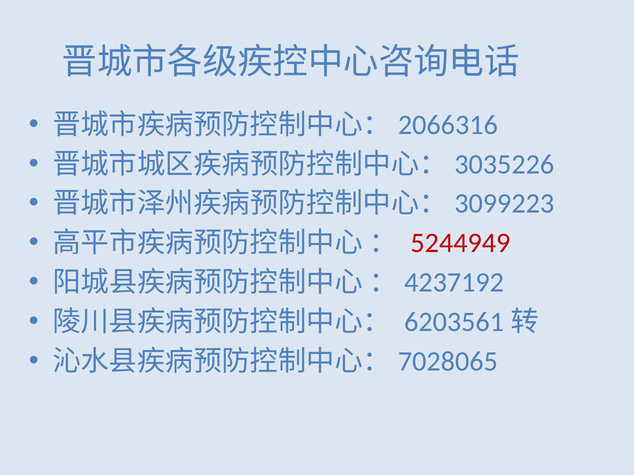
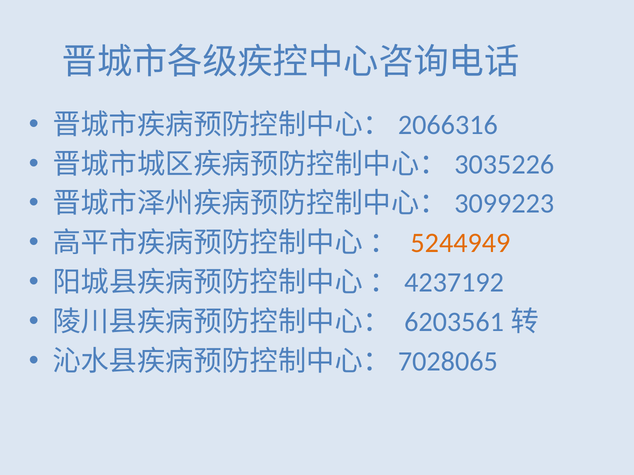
5244949 colour: red -> orange (460, 243)
